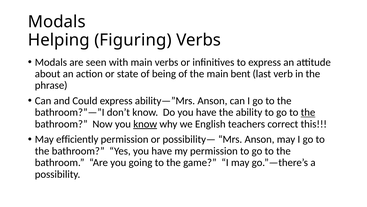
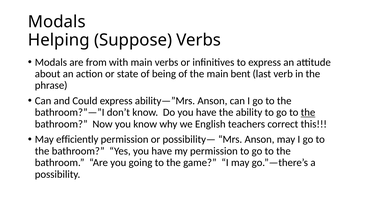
Figuring: Figuring -> Suppose (133, 40)
seen: seen -> from (96, 62)
know underline: present -> none (145, 124)
